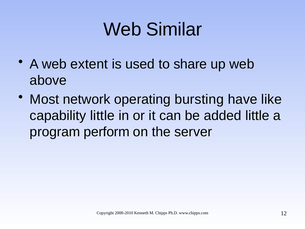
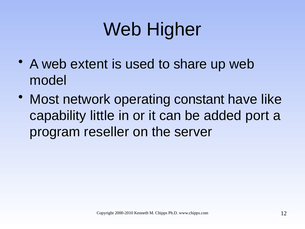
Similar: Similar -> Higher (174, 30)
above: above -> model (48, 80)
bursting: bursting -> constant (199, 99)
added little: little -> port (257, 116)
perform: perform -> reseller (107, 132)
